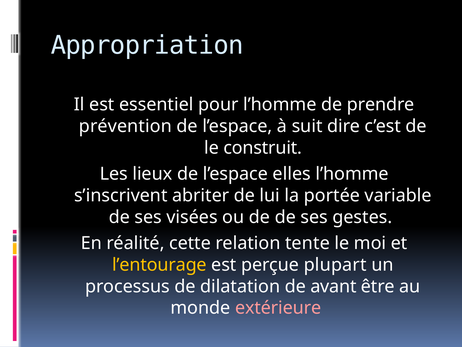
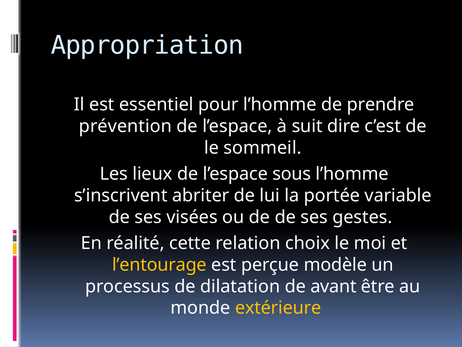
construit: construit -> sommeil (263, 148)
elles: elles -> sous (292, 174)
tente: tente -> choix (307, 243)
plupart: plupart -> modèle (335, 264)
extérieure colour: pink -> yellow (278, 308)
